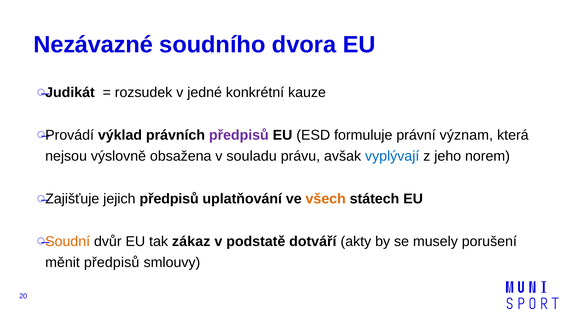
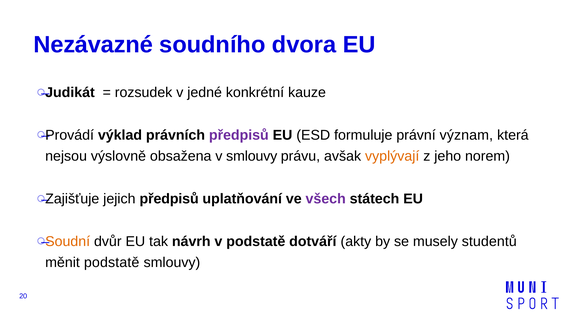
v souladu: souladu -> smlouvy (252, 156)
vyplývají colour: blue -> orange (392, 156)
všech colour: orange -> purple (326, 199)
zákaz: zákaz -> návrh (191, 241)
porušení: porušení -> studentů (489, 241)
měnit předpisů: předpisů -> podstatě (112, 263)
